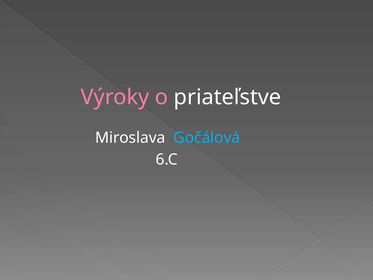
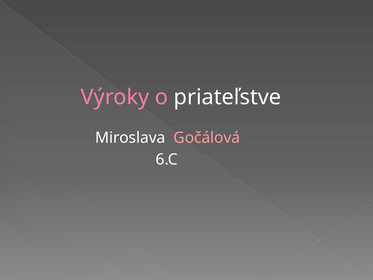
Gočálová colour: light blue -> pink (207, 138)
